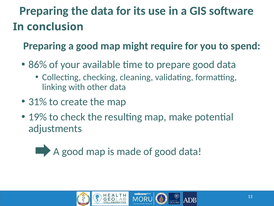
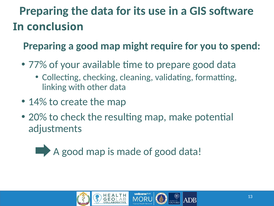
86%: 86% -> 77% (38, 65)
31%: 31% -> 14% (38, 101)
19%: 19% -> 20% (38, 117)
